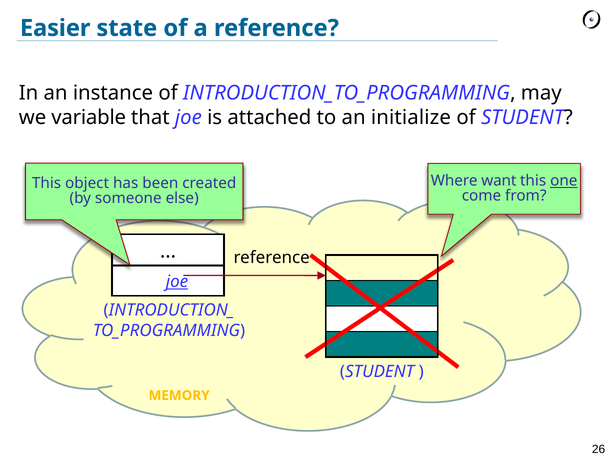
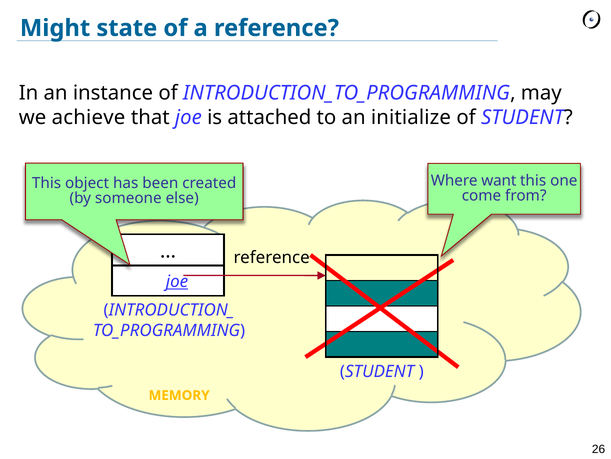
Easier: Easier -> Might (55, 28)
variable: variable -> achieve (89, 118)
one underline: present -> none (564, 180)
